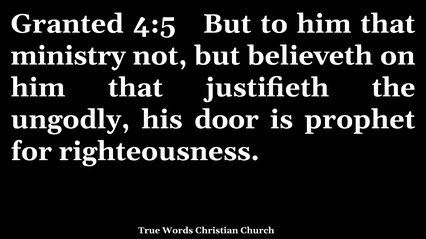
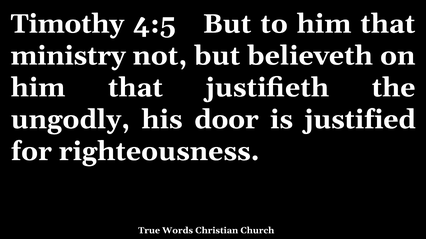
Granted: Granted -> Timothy (67, 24)
prophet: prophet -> justified (360, 120)
